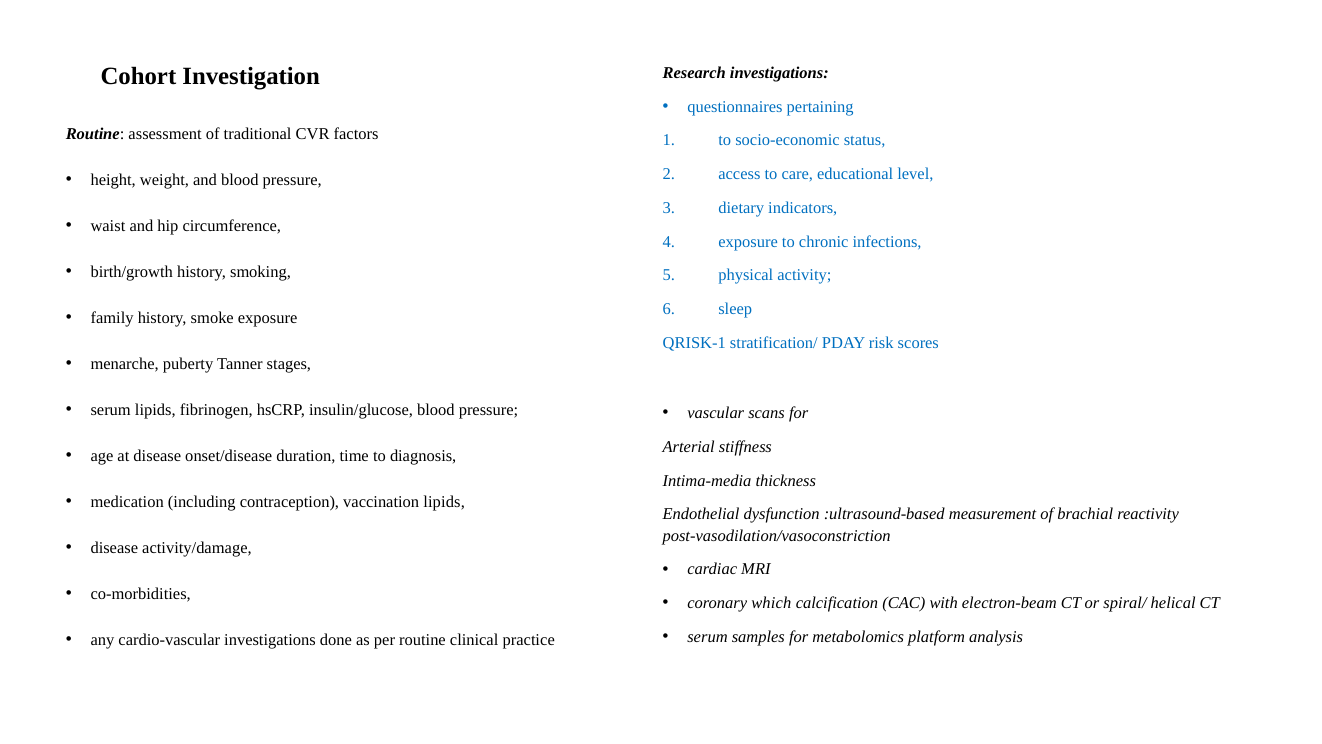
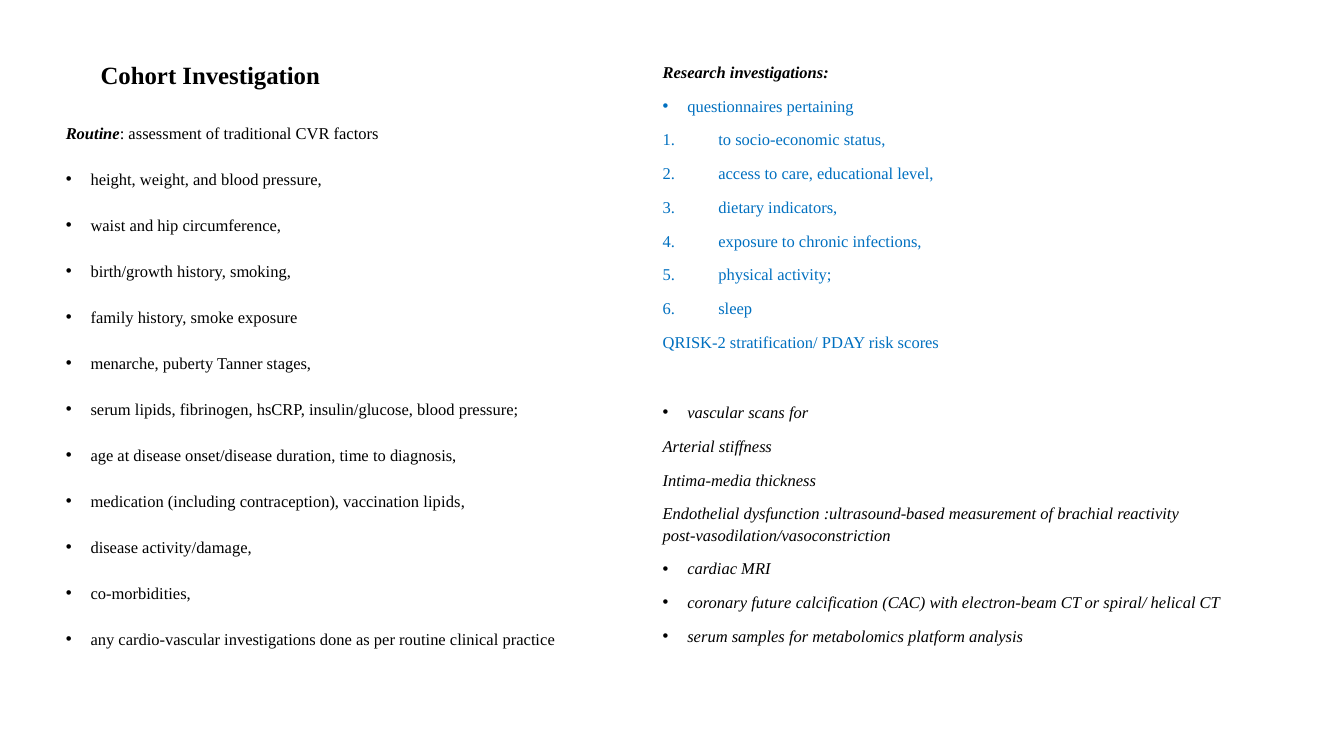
QRISK-1: QRISK-1 -> QRISK-2 (694, 343)
which: which -> future (771, 603)
